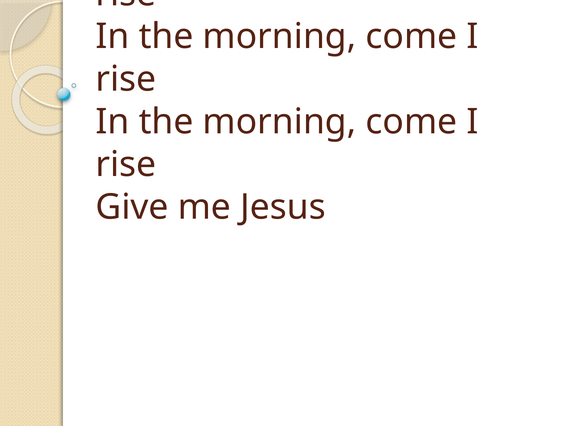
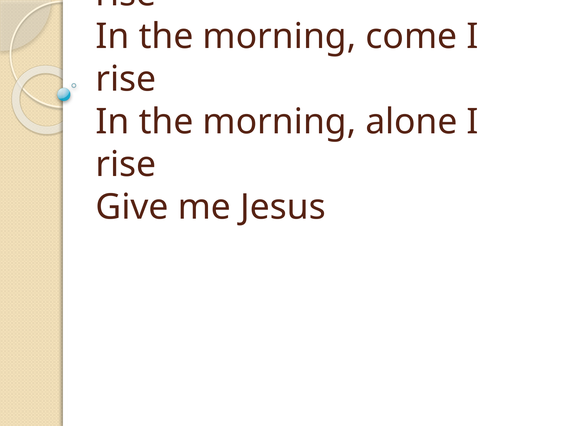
come: come -> alone (411, 122)
